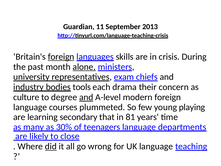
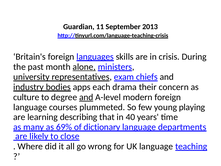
foreign underline: present -> none (61, 57)
tools: tools -> apps (82, 87)
secondary: secondary -> describing (79, 117)
81: 81 -> 40 (130, 117)
30%: 30% -> 69% (64, 127)
teenagers: teenagers -> dictionary (102, 127)
did underline: present -> none (51, 146)
